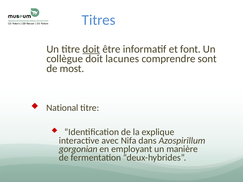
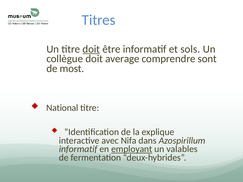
font: font -> sols (190, 49)
lacunes: lacunes -> average (122, 59)
gorgonian: gorgonian -> informatif (78, 149)
employant underline: none -> present (132, 149)
manière: manière -> valables (182, 149)
